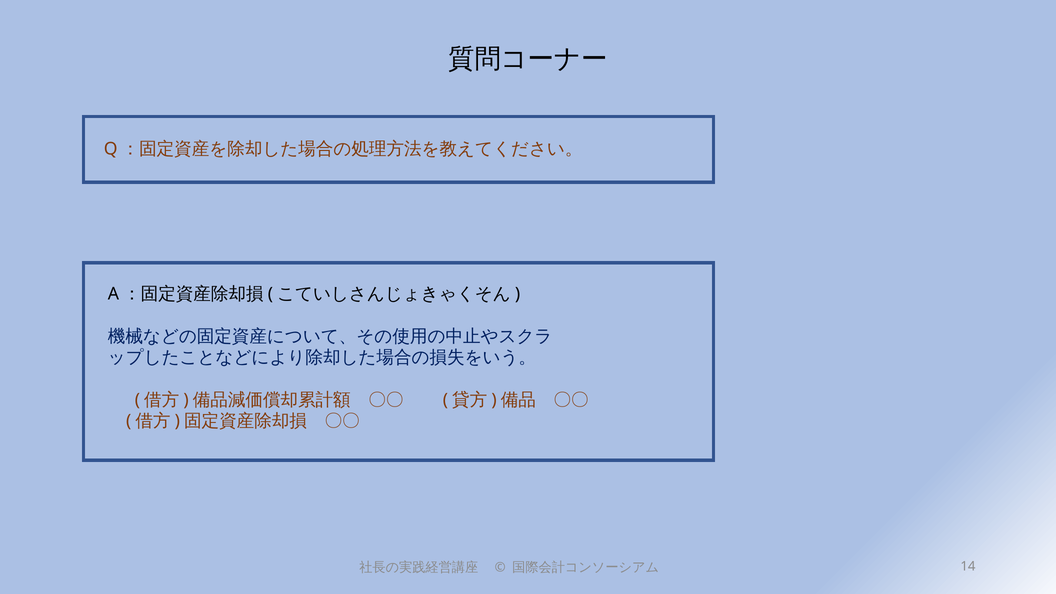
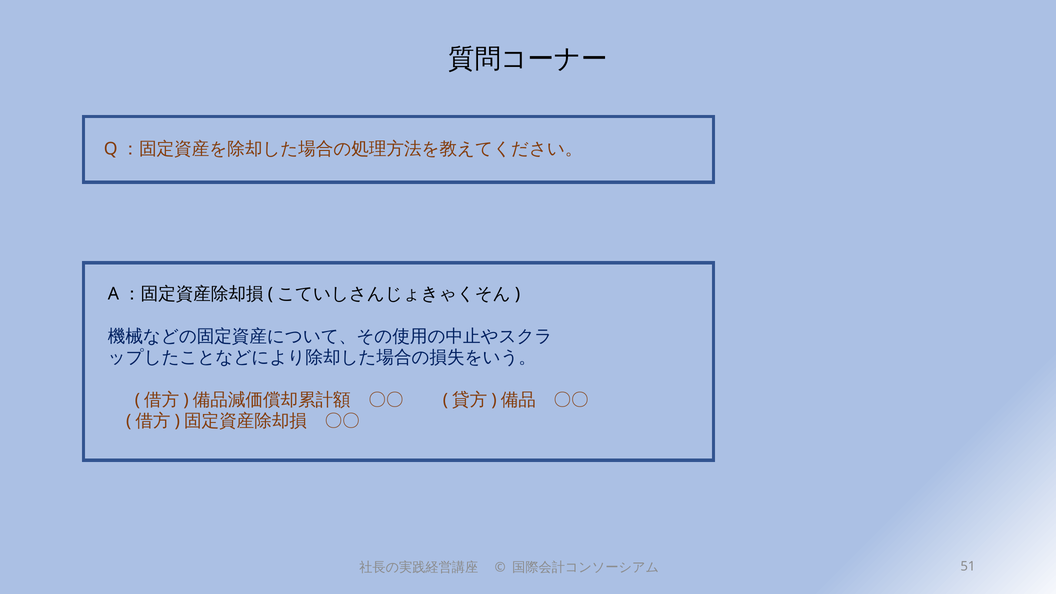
14: 14 -> 51 (968, 566)
